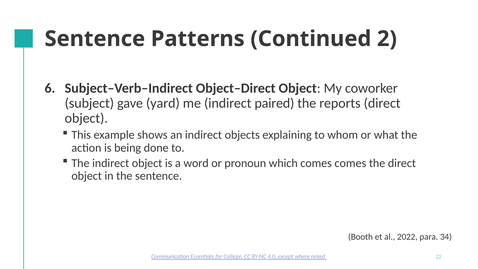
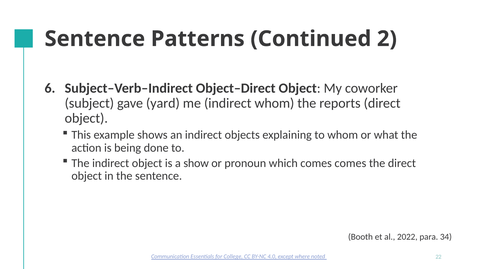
indirect paired: paired -> whom (274, 103)
word: word -> show (196, 163)
